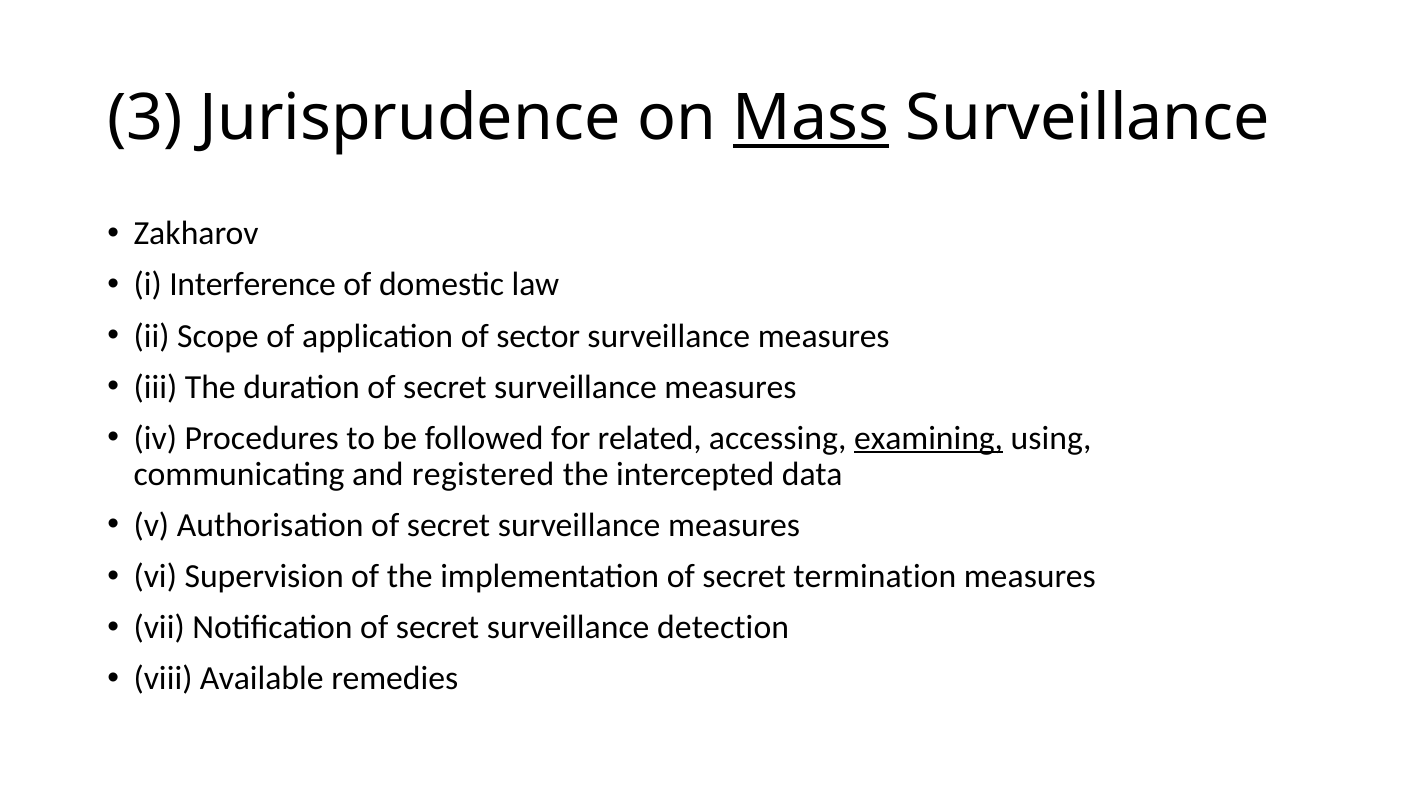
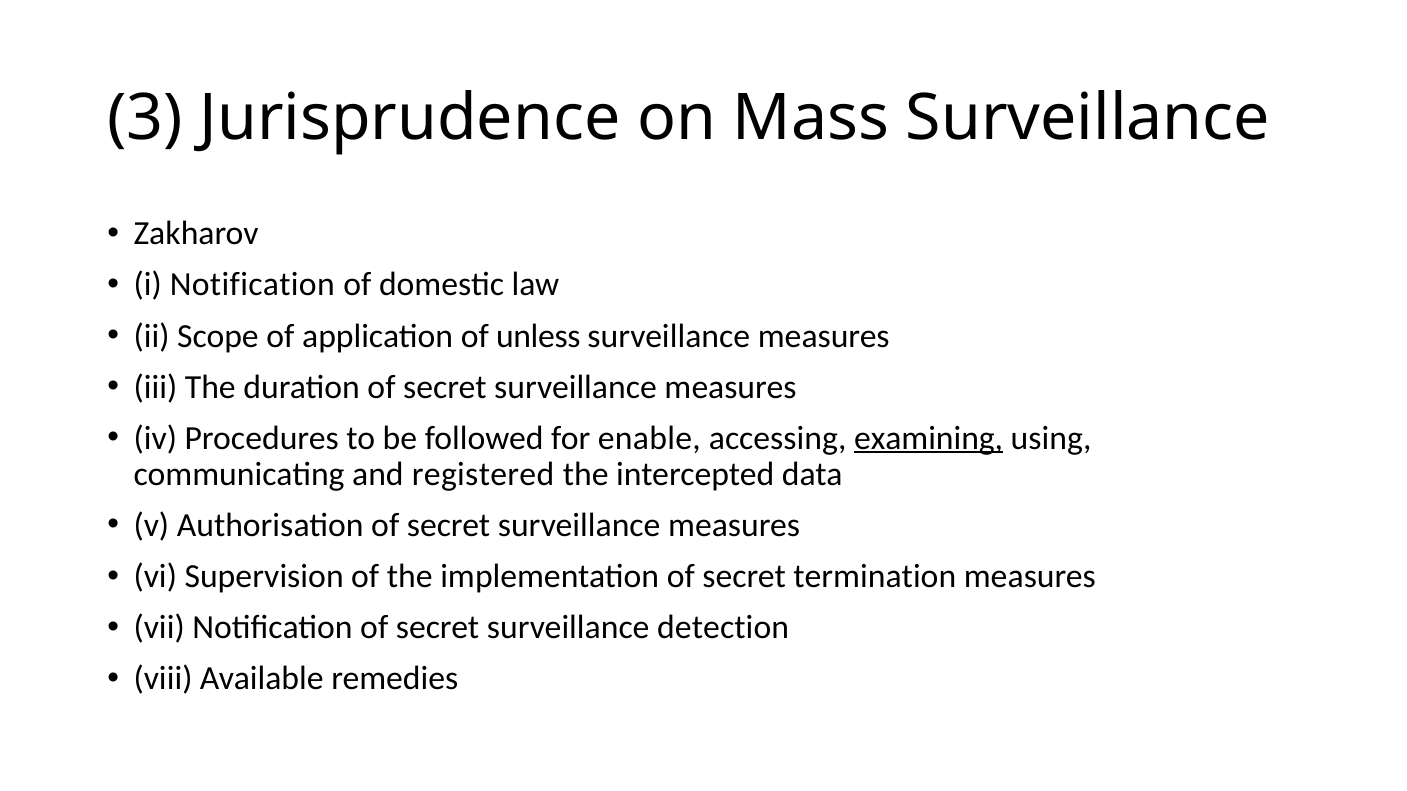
Mass underline: present -> none (811, 118)
i Interference: Interference -> Notification (252, 285)
sector: sector -> unless (538, 336)
related: related -> enable (649, 438)
